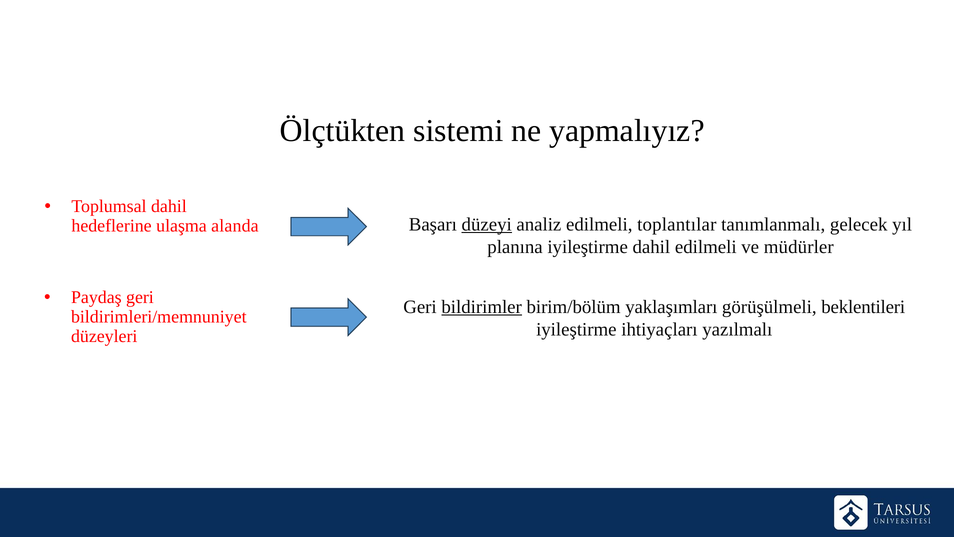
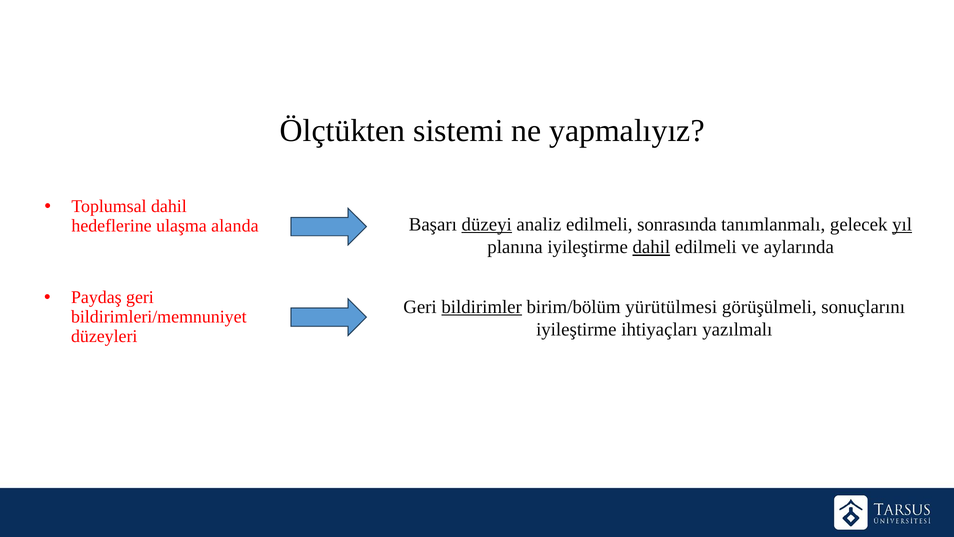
toplantılar: toplantılar -> sonrasında (677, 224)
yıl underline: none -> present (902, 224)
dahil underline: none -> present (651, 247)
müdürler: müdürler -> aylarında (799, 247)
yaklaşımları: yaklaşımları -> yürütülmesi (671, 307)
beklentileri: beklentileri -> sonuçlarını (863, 307)
